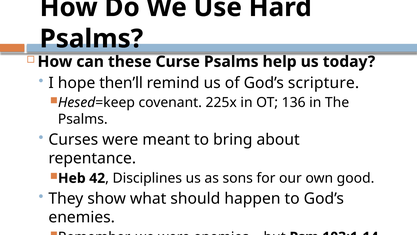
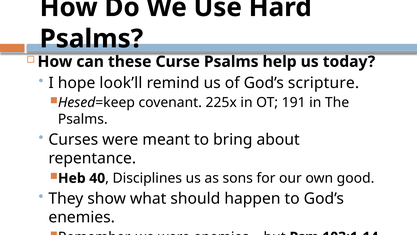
then’ll: then’ll -> look’ll (121, 83)
136: 136 -> 191 (294, 102)
42: 42 -> 40 (97, 178)
